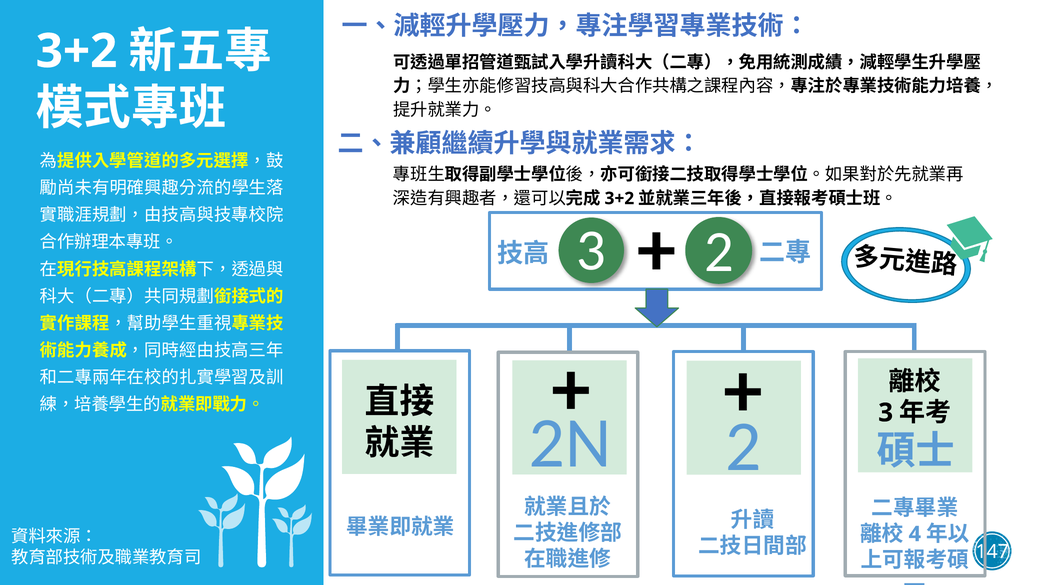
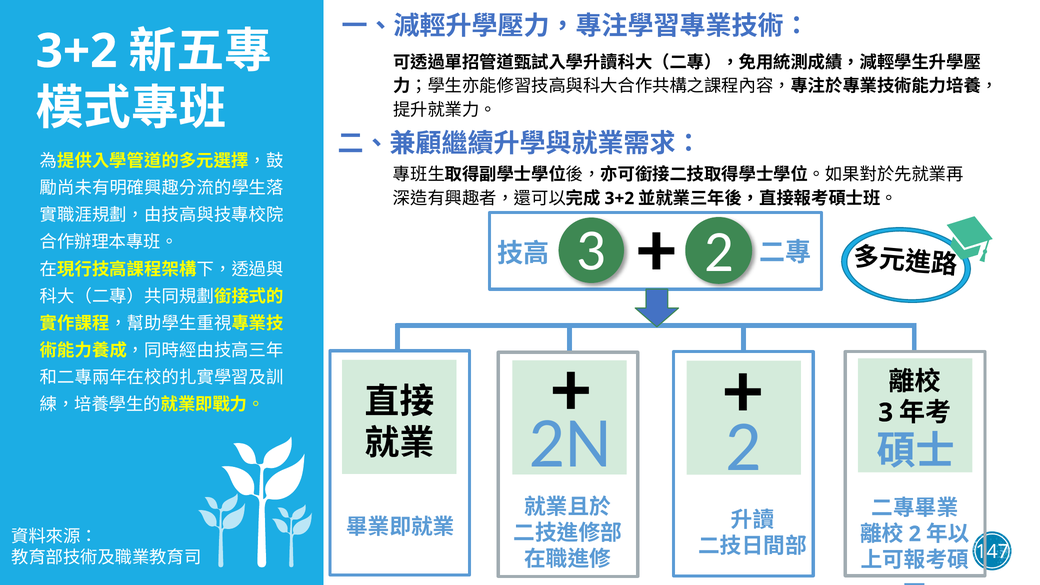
4: 4 -> 2 (915, 534)
